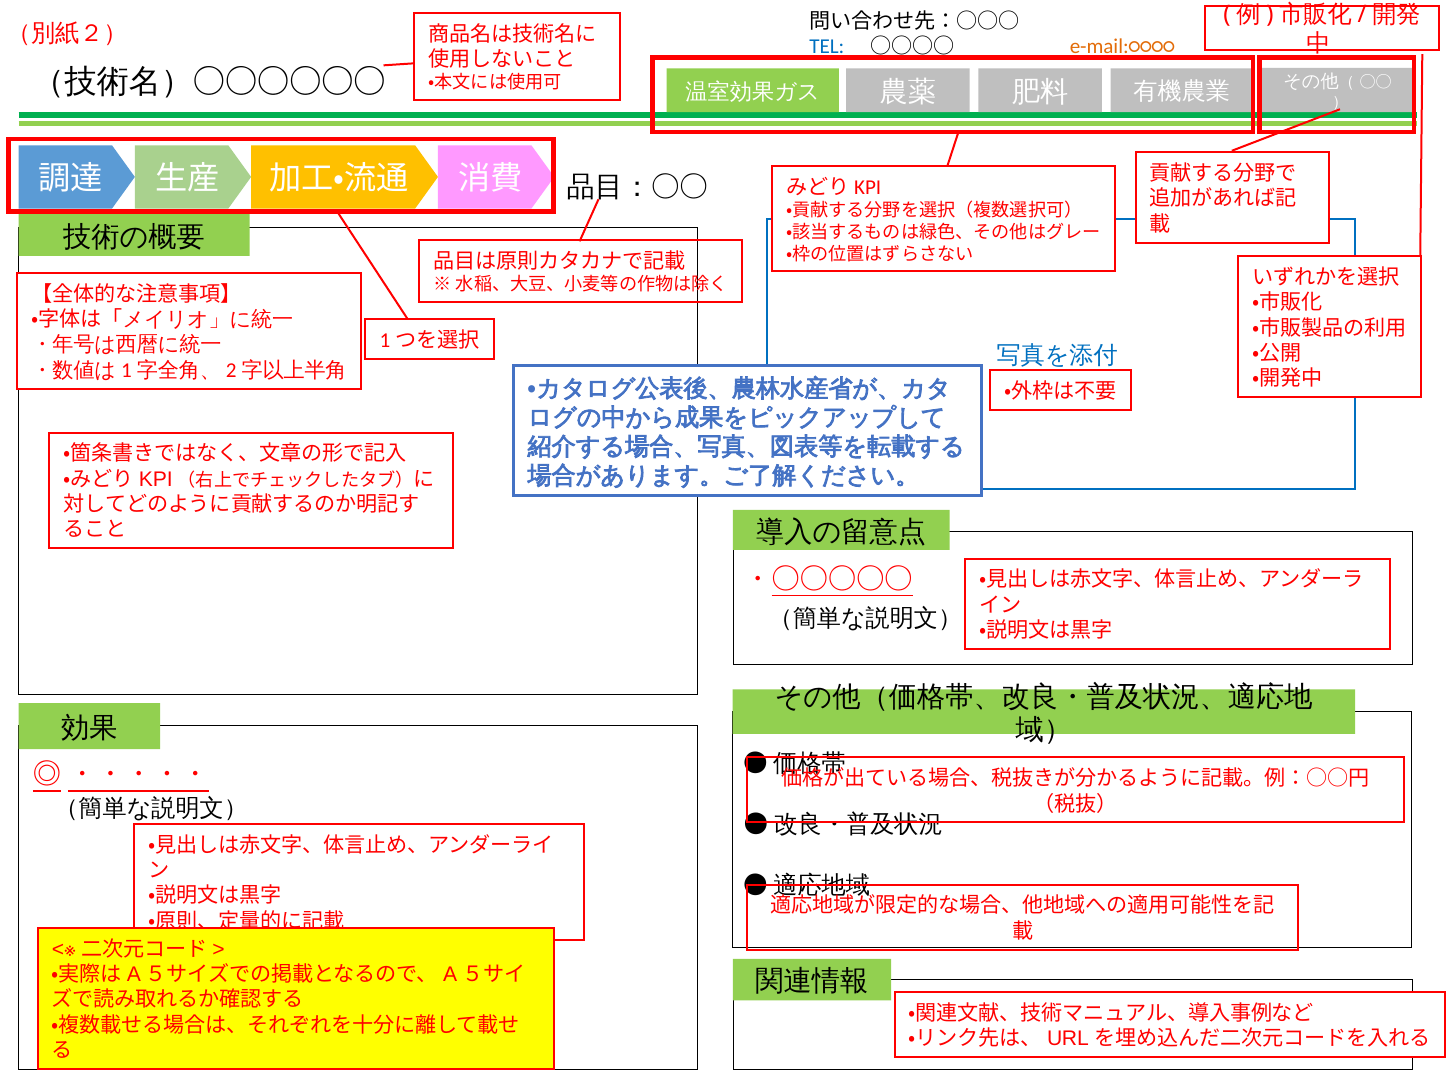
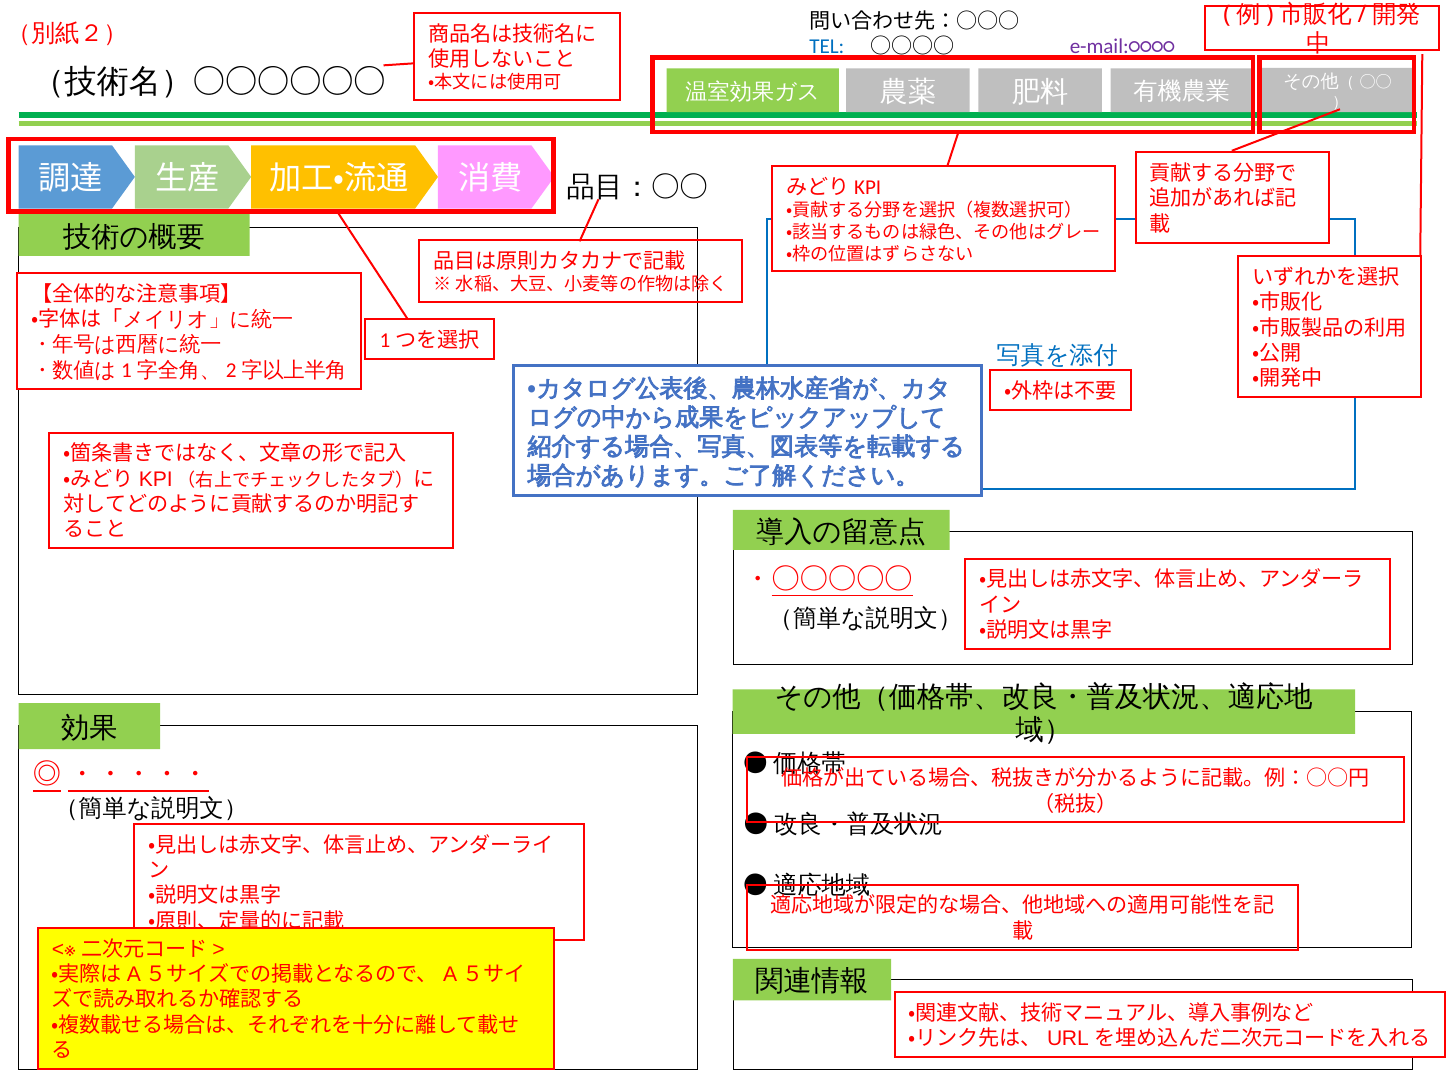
e-mail:○○○○ colour: orange -> purple (1122, 47)
